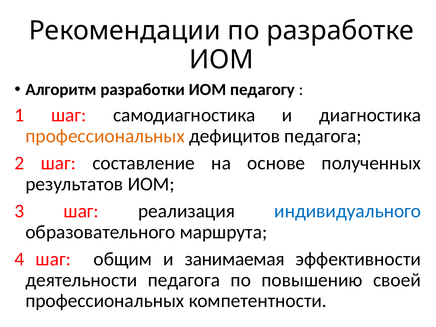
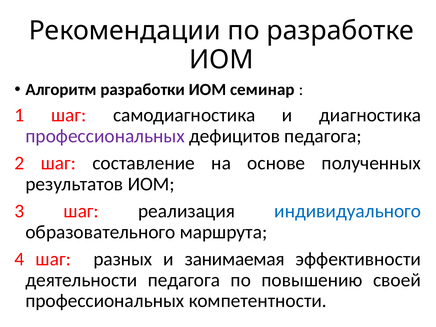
педагогу: педагогу -> семинар (262, 90)
профессиональных colour: orange -> purple (105, 136)
общим: общим -> разных (123, 259)
